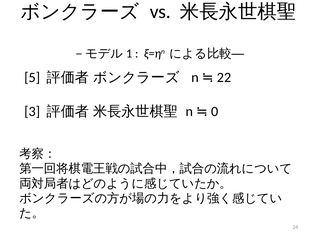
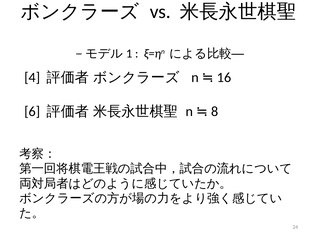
5: 5 -> 4 (32, 77)
22: 22 -> 16 (224, 77)
3: 3 -> 6 (32, 111)
0: 0 -> 8 (215, 111)
